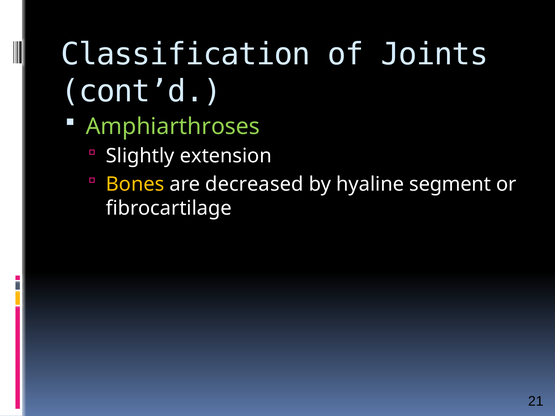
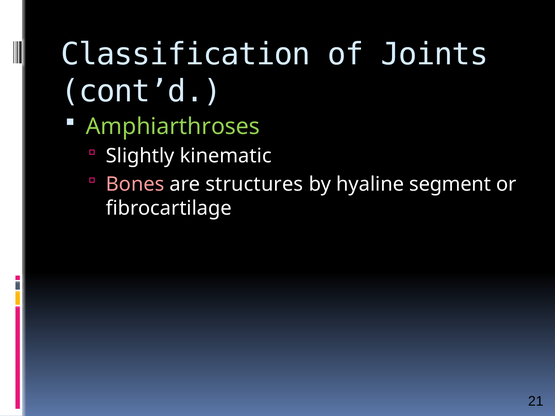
extension: extension -> kinematic (226, 156)
Bones colour: yellow -> pink (135, 184)
decreased: decreased -> structures (254, 184)
